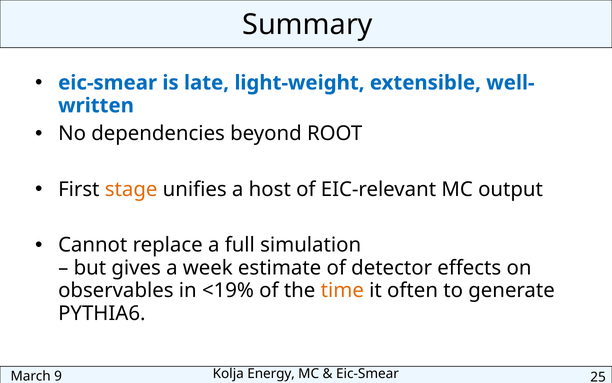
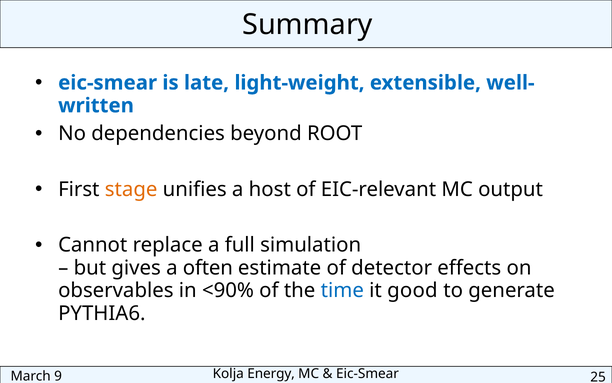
week: week -> often (208, 268)
<19%: <19% -> <90% (228, 290)
time colour: orange -> blue (342, 290)
often: often -> good (412, 290)
